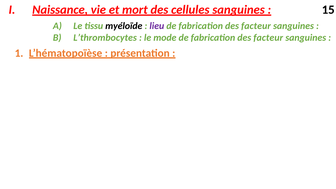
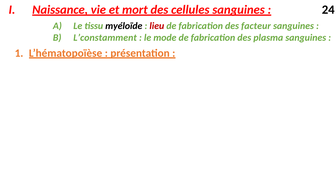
15: 15 -> 24 (328, 10)
lieu colour: purple -> red (157, 26)
L’thrombocytes: L’thrombocytes -> L’constamment (105, 38)
facteur: facteur -> plasma (268, 38)
